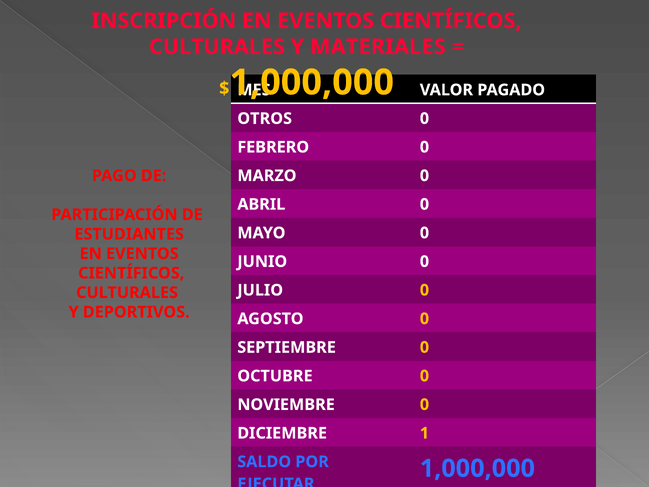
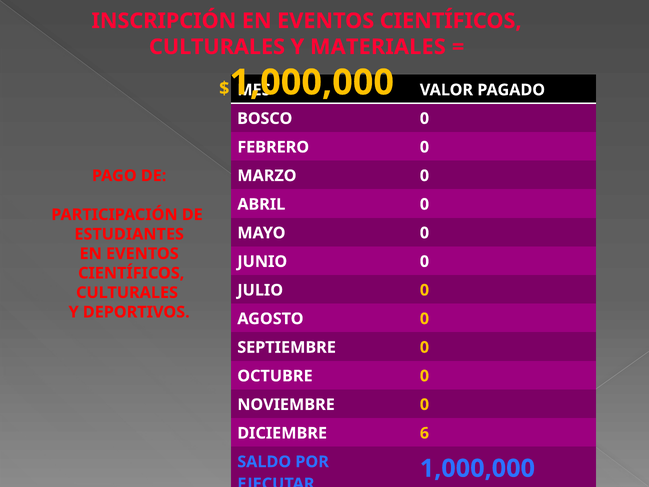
OTROS: OTROS -> BOSCO (265, 118)
1: 1 -> 6 (424, 433)
